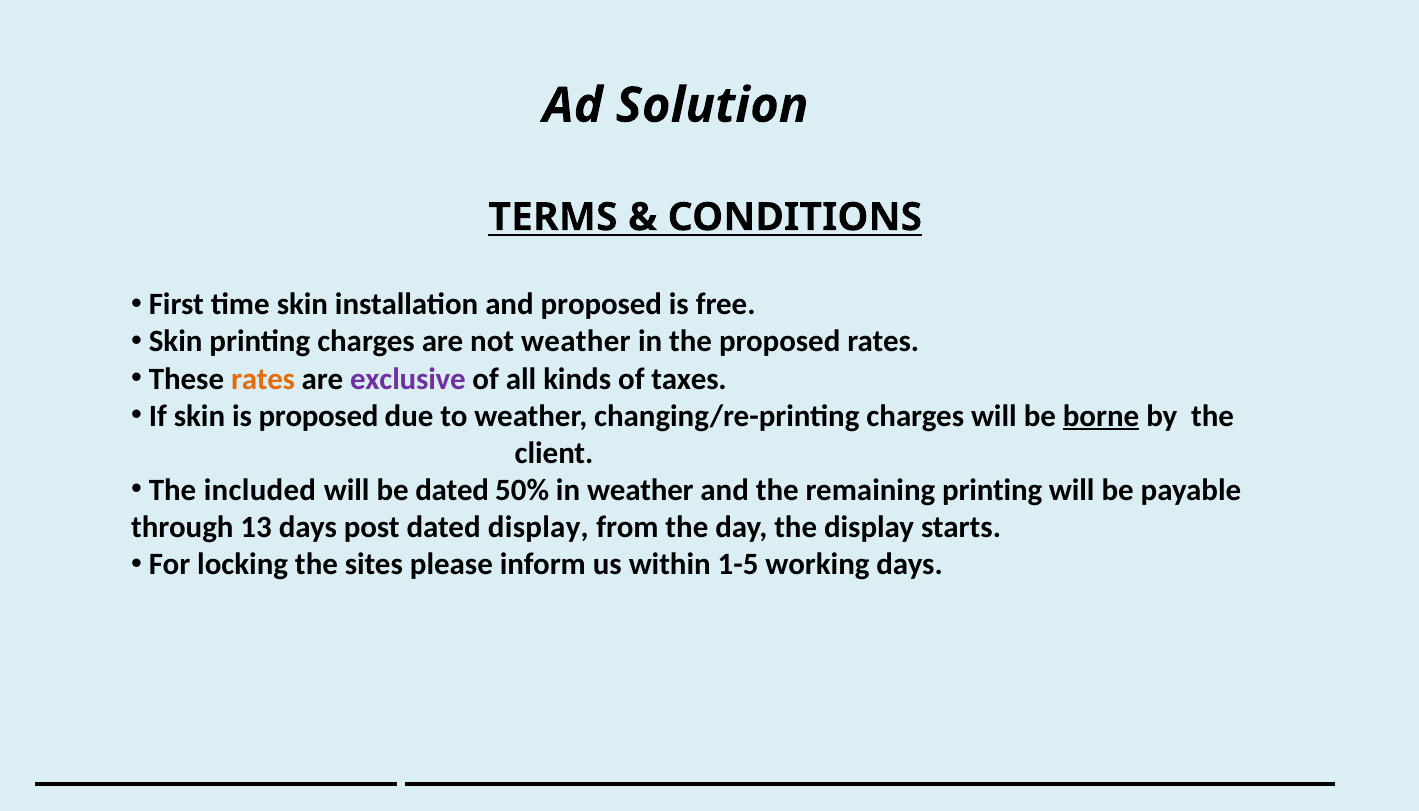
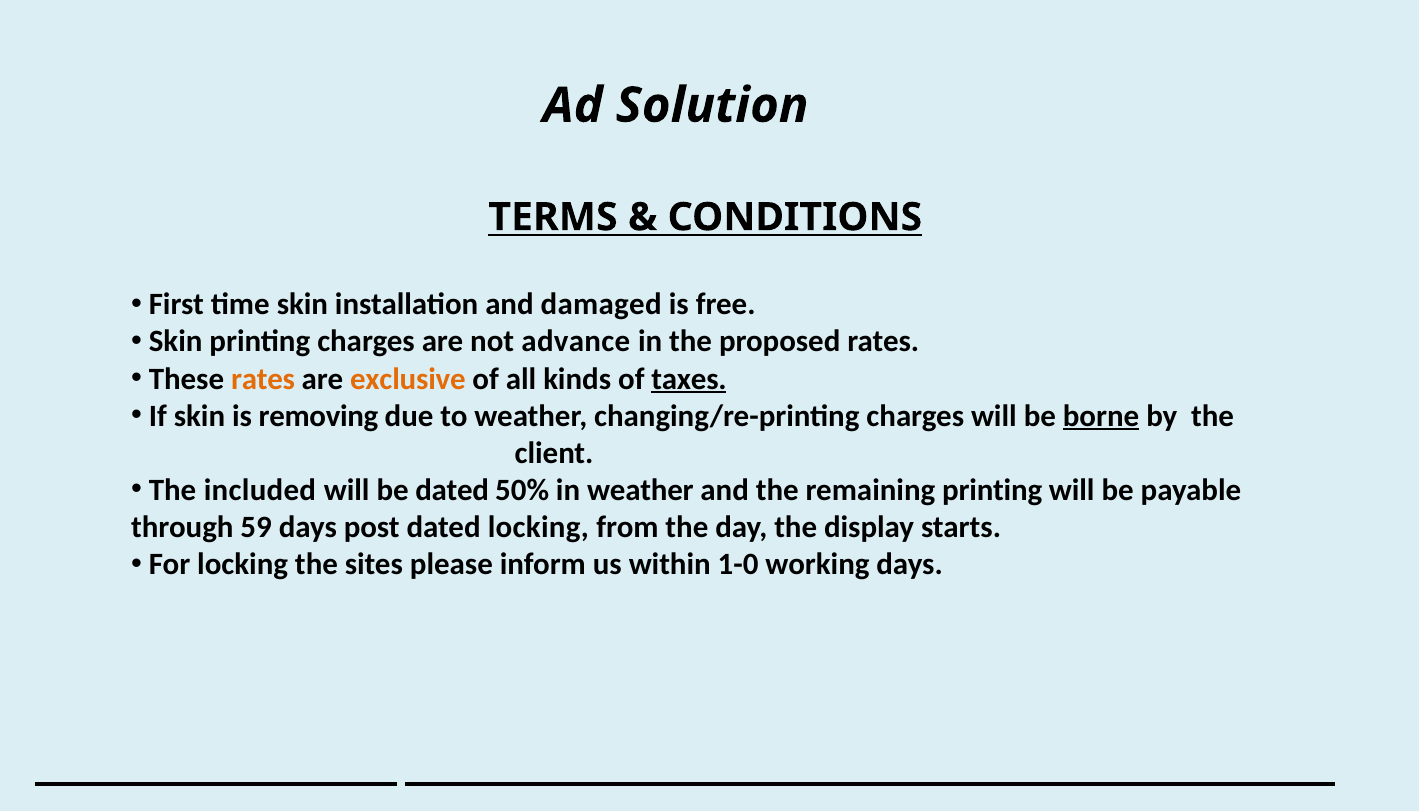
and proposed: proposed -> damaged (601, 304)
not weather: weather -> advance (576, 342)
exclusive colour: purple -> orange (408, 379)
taxes underline: none -> present (689, 379)
is proposed: proposed -> removing (318, 416)
13: 13 -> 59 (256, 527)
dated display: display -> locking (538, 527)
1-5: 1-5 -> 1-0 (738, 564)
